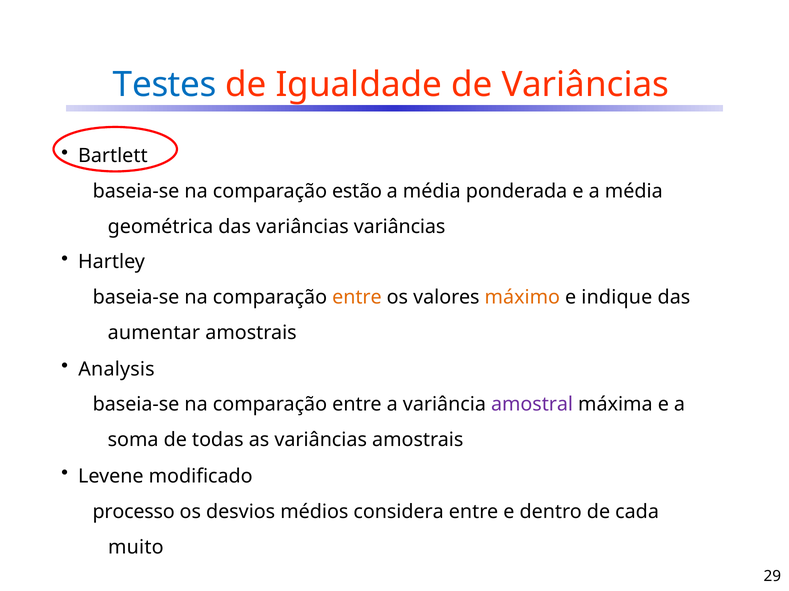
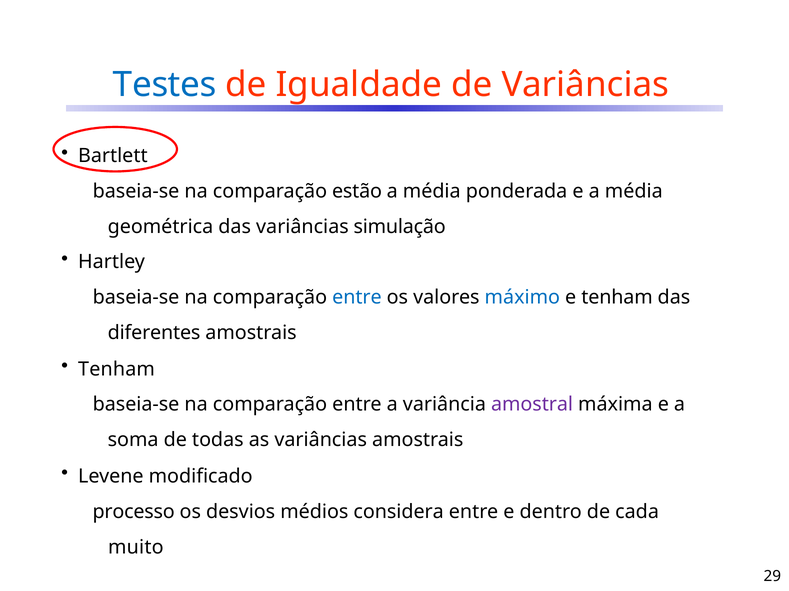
variâncias variâncias: variâncias -> simulação (400, 227)
entre colour: orange -> blue (357, 298)
máximo colour: orange -> blue (522, 298)
e indique: indique -> tenham (617, 298)
aumentar: aumentar -> diferentes (154, 333)
Analysis: Analysis -> Tenham (117, 369)
